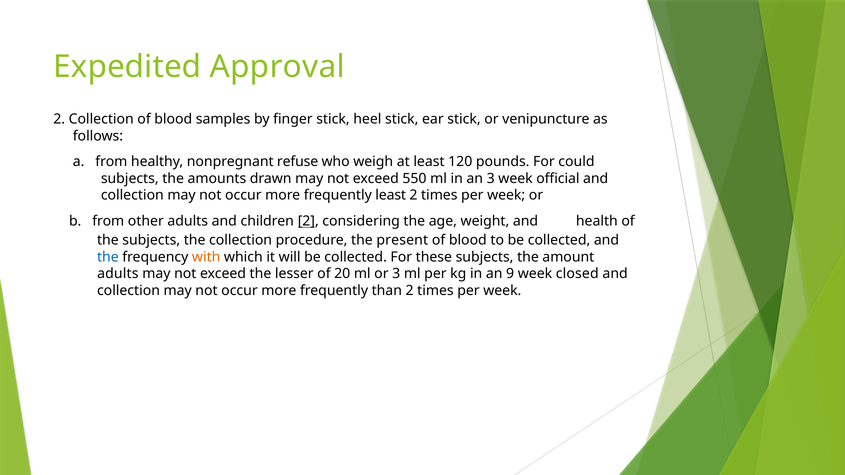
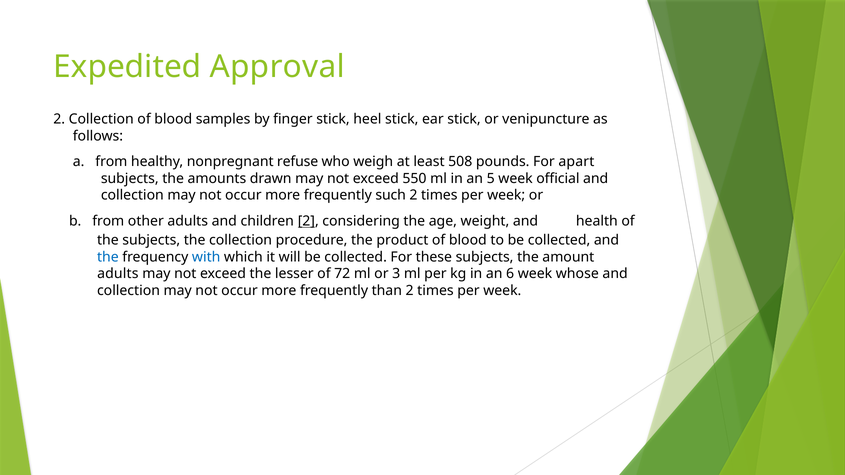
120: 120 -> 508 (460, 162)
could: could -> apart (576, 162)
an 3: 3 -> 5 (491, 179)
frequently least: least -> such (391, 195)
present: present -> product (402, 240)
with colour: orange -> blue (206, 257)
20: 20 -> 72 (342, 274)
9: 9 -> 6 (510, 274)
closed: closed -> whose (577, 274)
